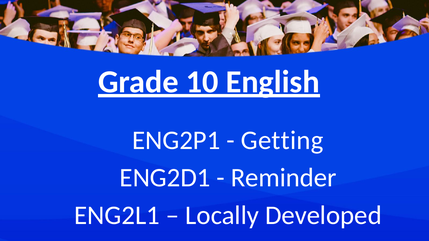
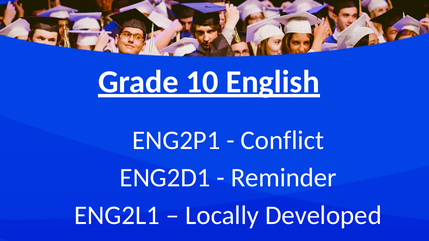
Getting: Getting -> Conflict (282, 140)
